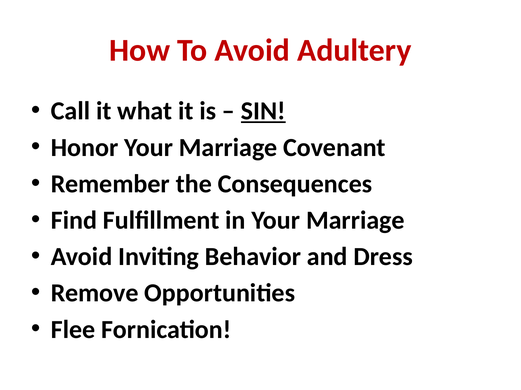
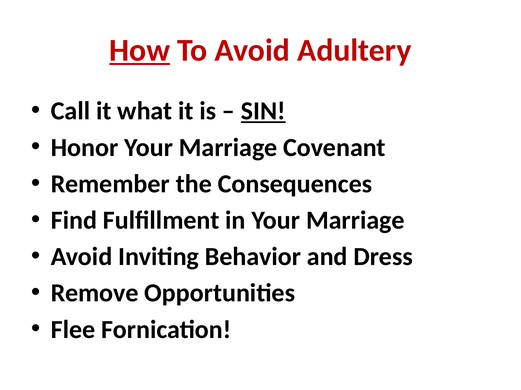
How underline: none -> present (140, 50)
